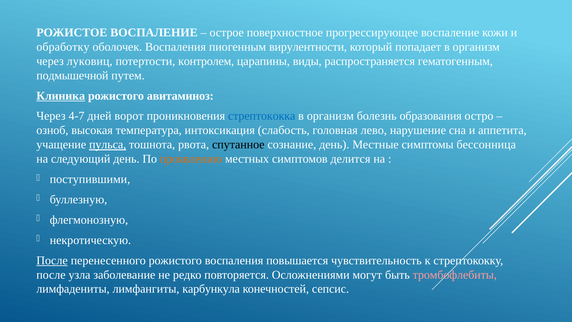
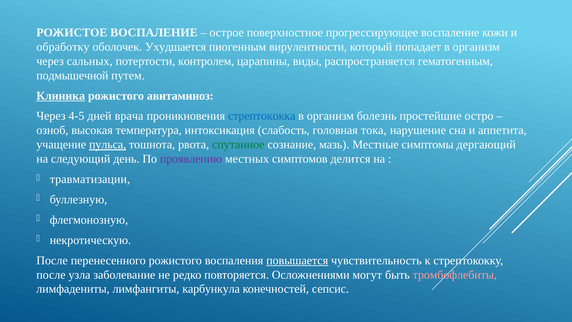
оболочек Воспаления: Воспаления -> Ухудшается (176, 47)
луковиц: луковиц -> сальных (90, 61)
4-7: 4-7 -> 4-5 (76, 116)
ворот: ворот -> врача (129, 116)
образования: образования -> простейшие (431, 116)
лево: лево -> тока (374, 130)
спутанное colour: black -> green (238, 145)
сознание день: день -> мазь (334, 145)
бессонница: бессонница -> дергающий (486, 145)
проявлению colour: orange -> purple (191, 159)
поступившими: поступившими -> травматизации (90, 179)
После underline: present -> none (52, 260)
повышается underline: none -> present (297, 260)
